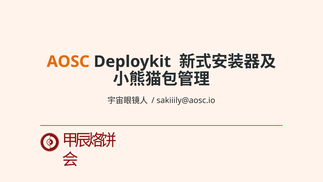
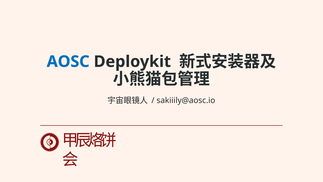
AOSC colour: orange -> blue (68, 61)
